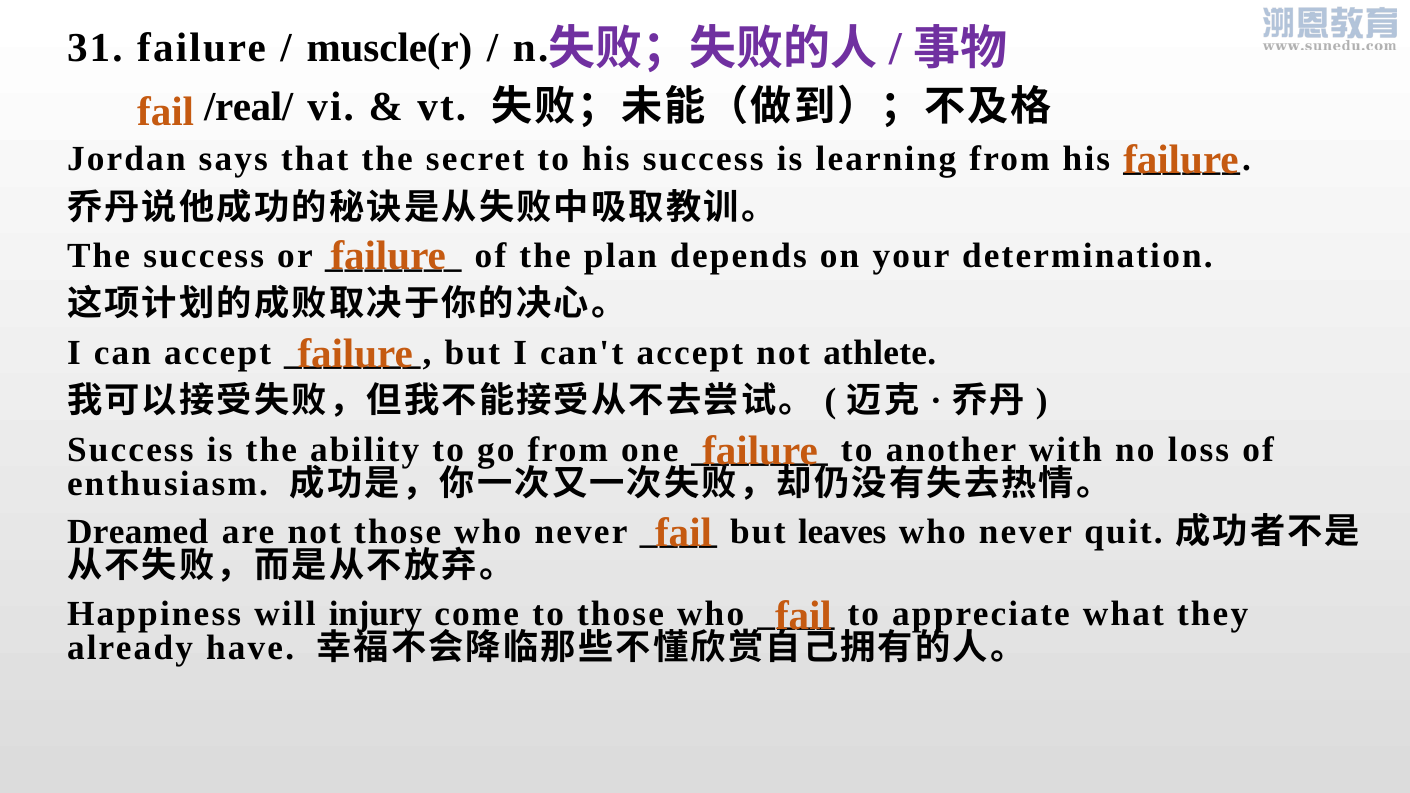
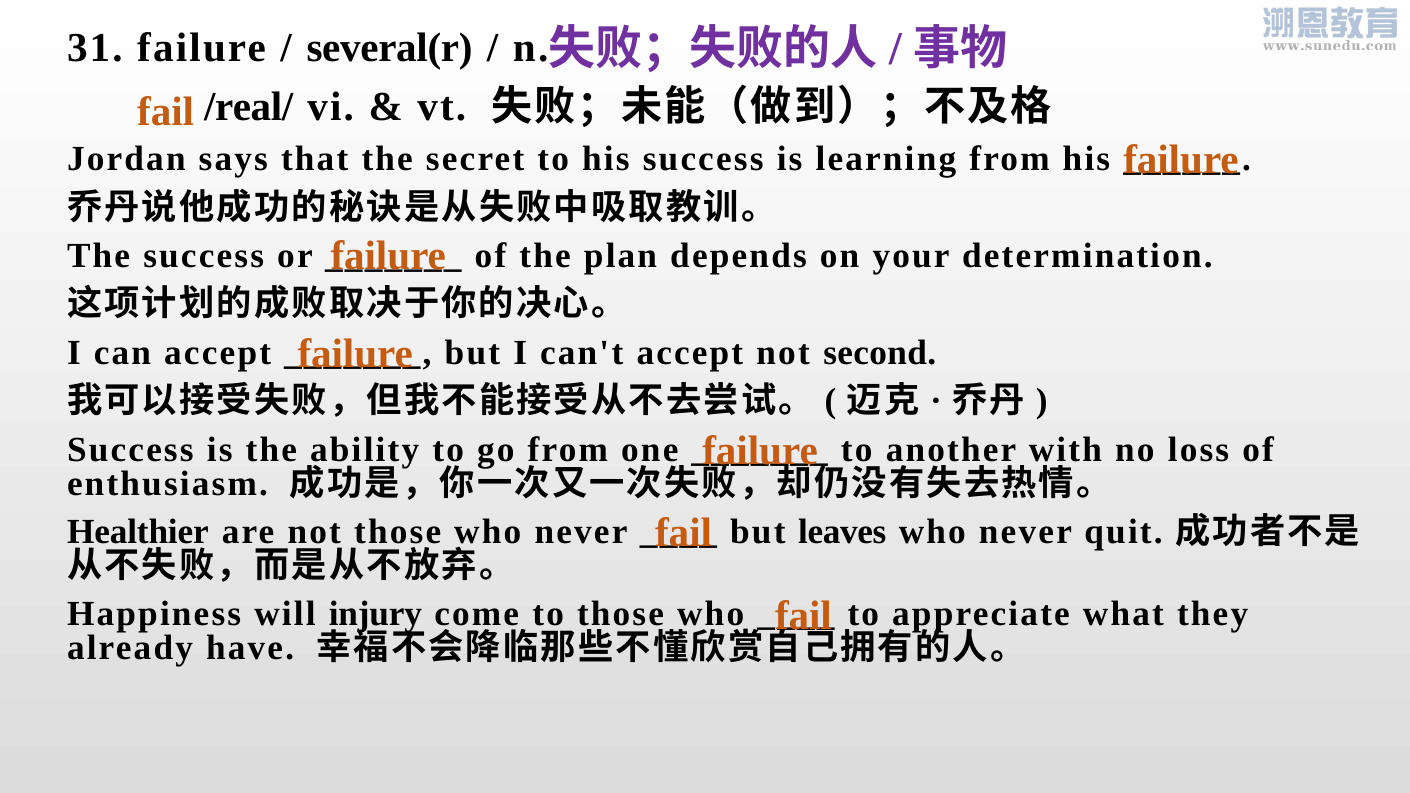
muscle(r: muscle(r -> several(r (390, 48)
athlete: athlete -> second (880, 353)
Dreamed: Dreamed -> Healthier (138, 532)
